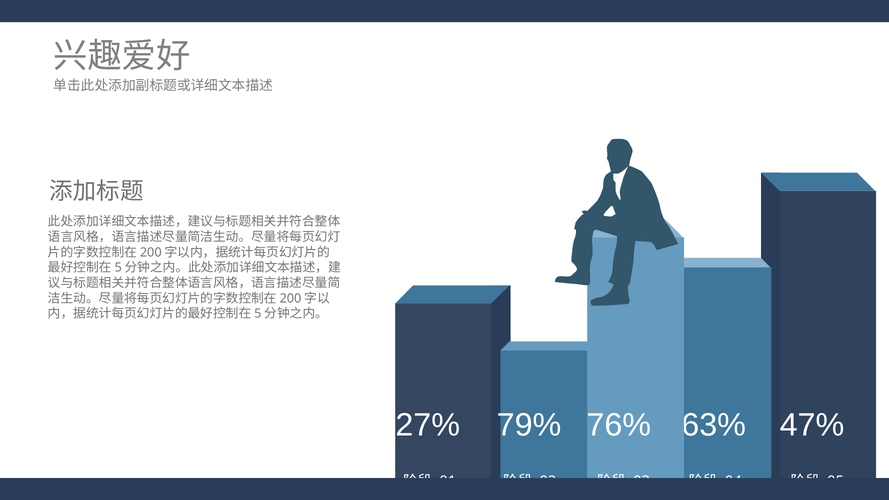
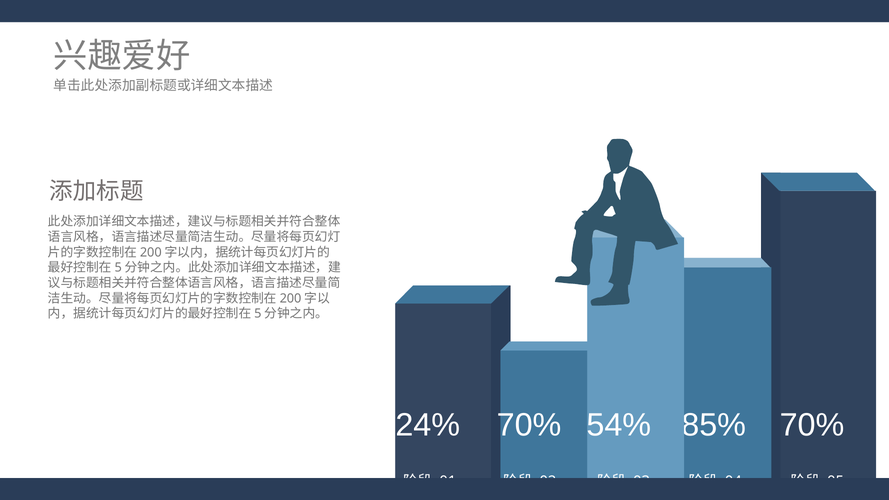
27%: 27% -> 24% (428, 425)
79%: 79% -> 70% (529, 425)
76%: 76% -> 54% (619, 425)
63%: 63% -> 85% (714, 425)
47%: 47% -> 70% (812, 425)
